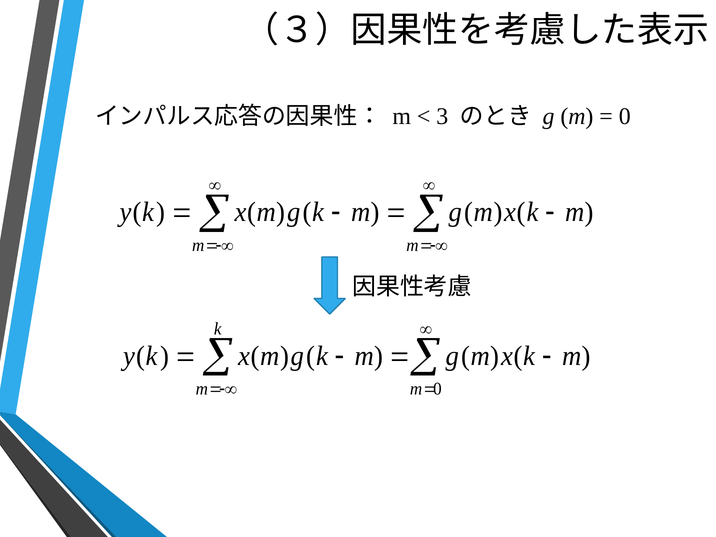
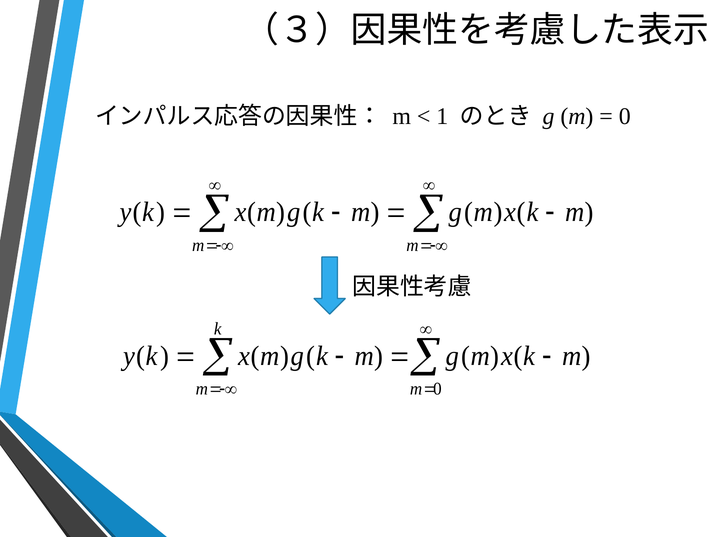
3: 3 -> 1 (442, 116)
